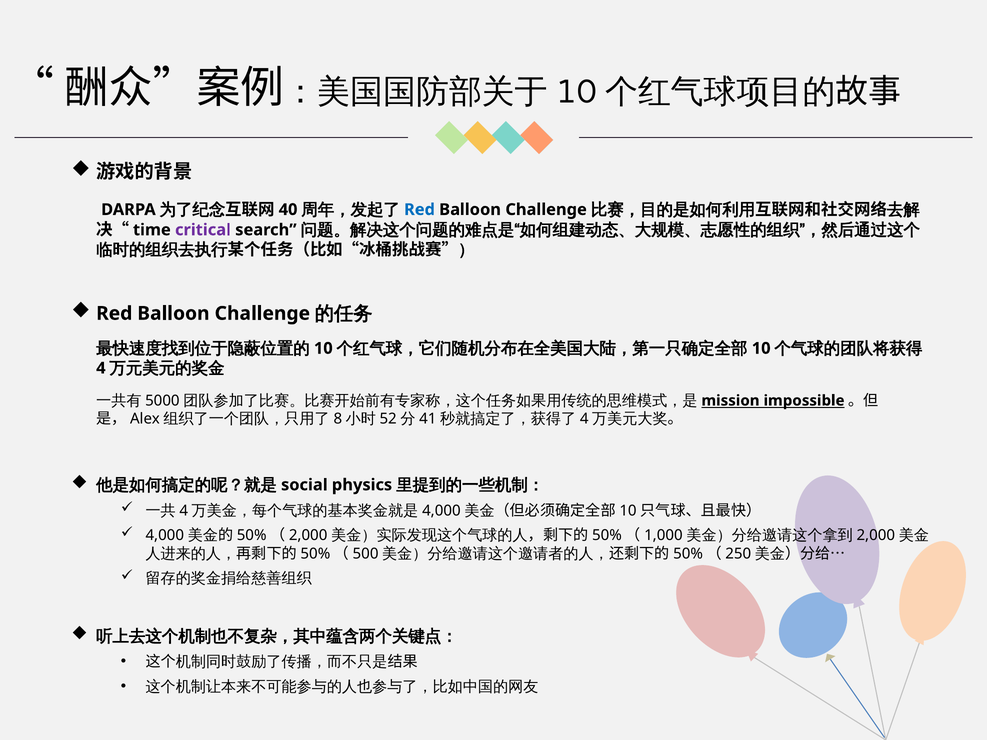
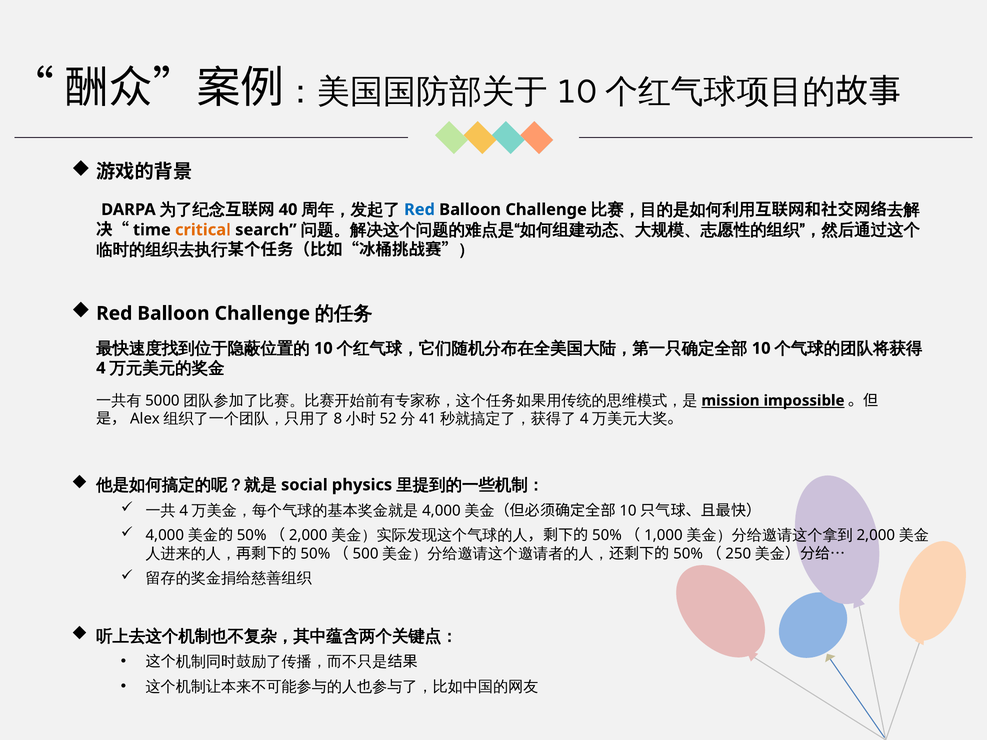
critical colour: purple -> orange (203, 230)
